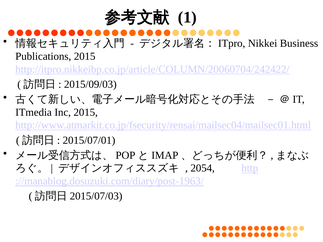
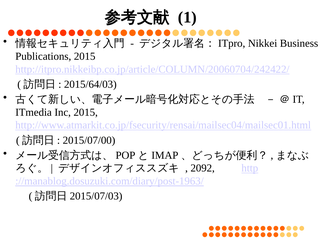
2015/09/03: 2015/09/03 -> 2015/64/03 (90, 84)
2015/07/01: 2015/07/01 -> 2015/07/00 (89, 140)
2054: 2054 -> 2092 (203, 168)
